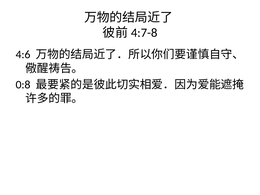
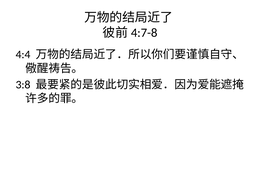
4:6: 4:6 -> 4:4 (23, 55)
0:8: 0:8 -> 3:8 (23, 85)
